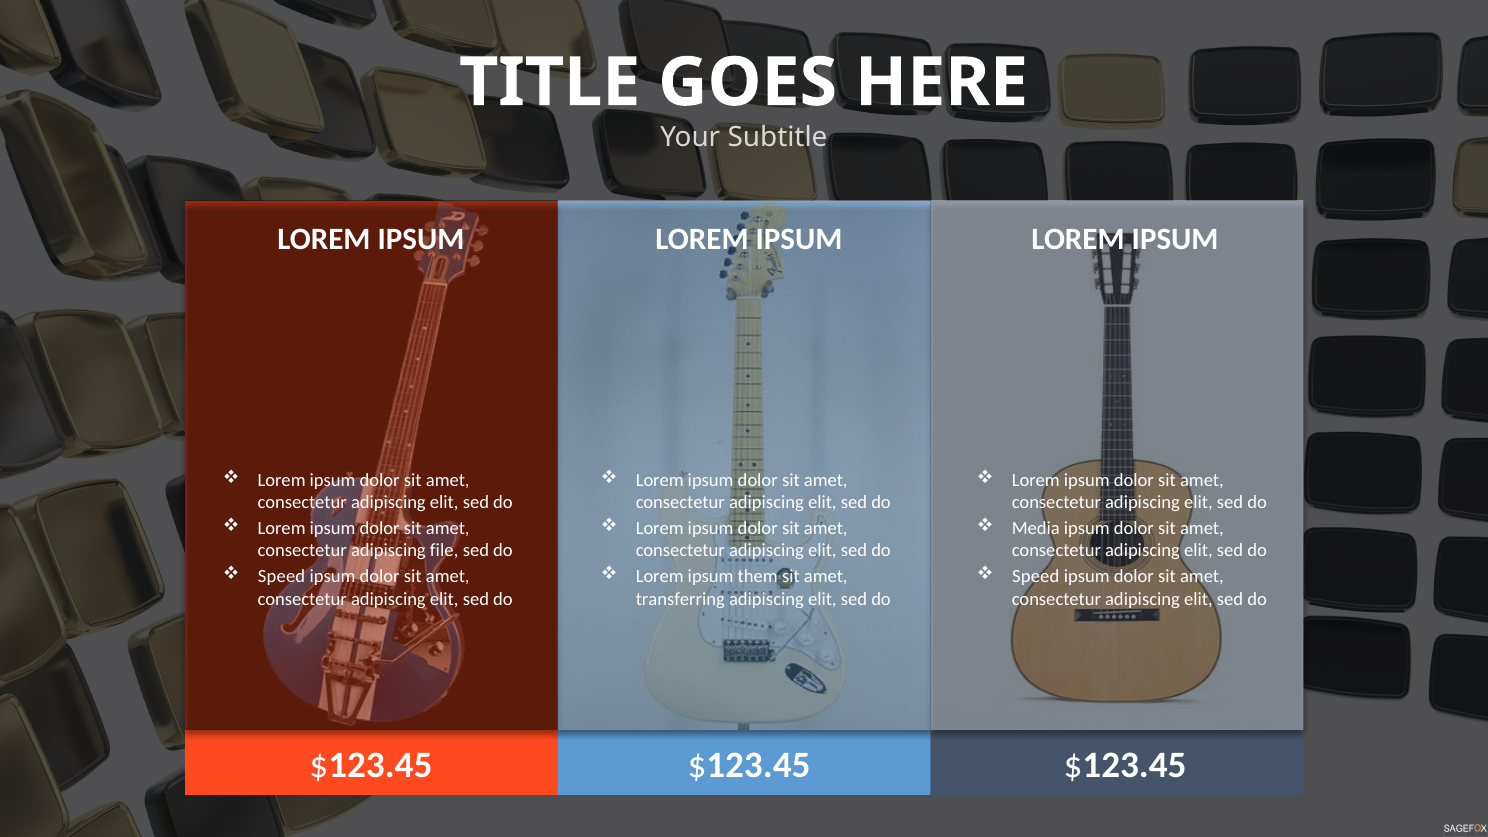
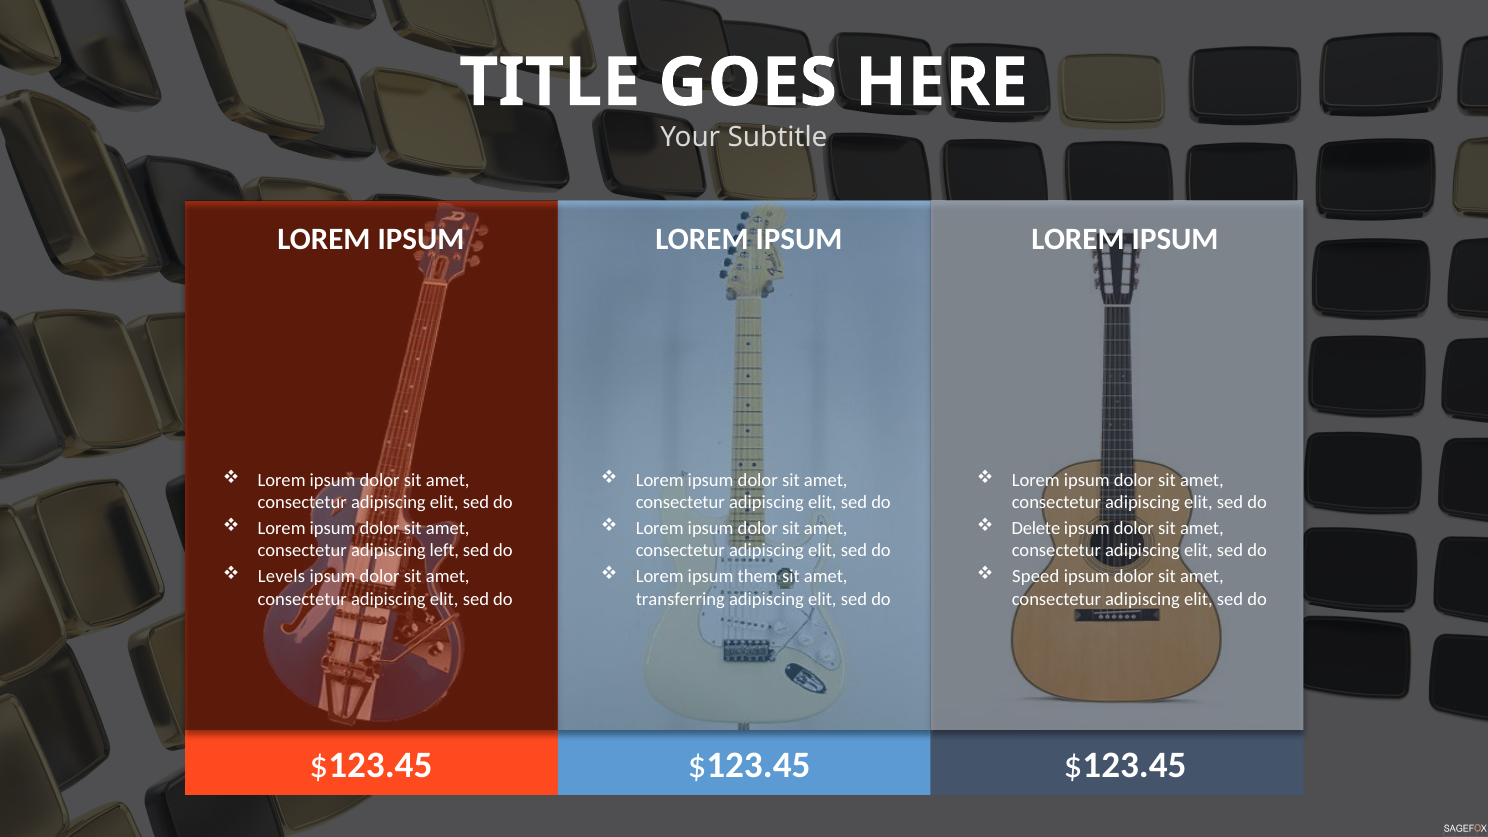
Media: Media -> Delete (1036, 528)
file: file -> left (444, 551)
Speed: Speed -> Levels (282, 577)
